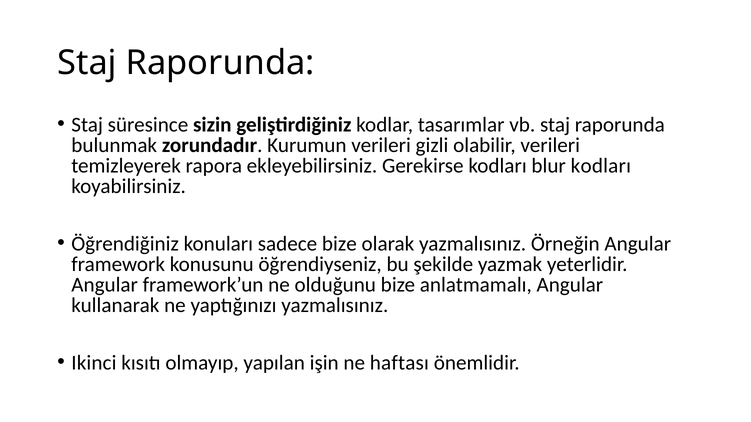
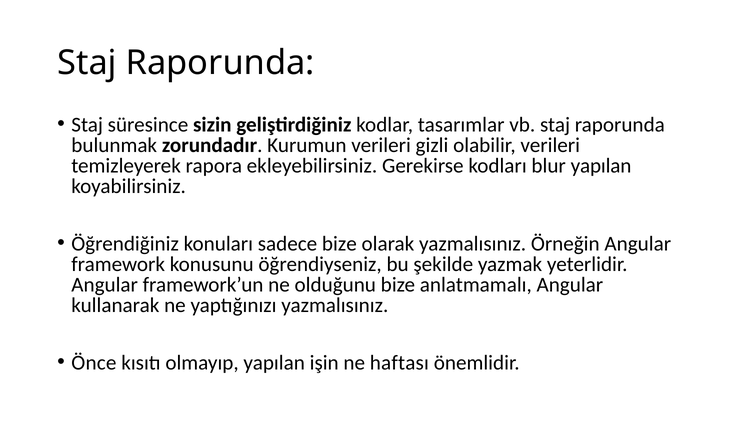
blur kodları: kodları -> yapılan (601, 166)
Ikinci: Ikinci -> Önce (94, 363)
